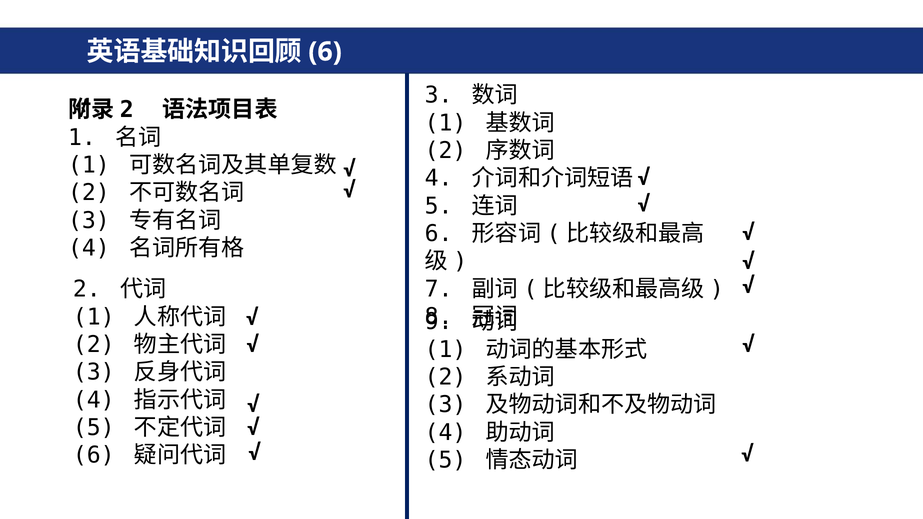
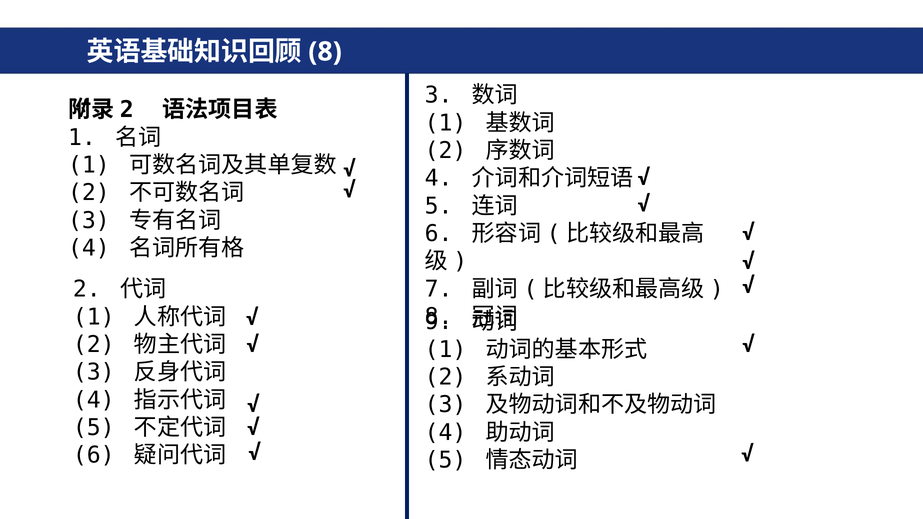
6: 6 -> 8 (325, 52)
